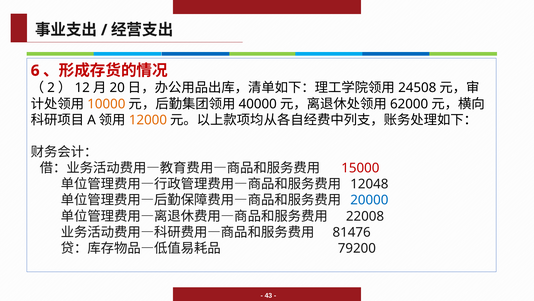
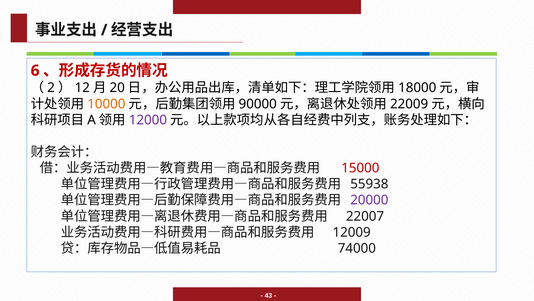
24508: 24508 -> 18000 (417, 88)
40000: 40000 -> 90000 (258, 104)
62000: 62000 -> 22009 (409, 104)
12000 colour: orange -> purple (148, 120)
12048: 12048 -> 55938 (369, 184)
20000 colour: blue -> purple (369, 200)
22008: 22008 -> 22007 (365, 216)
81476: 81476 -> 12009 (352, 232)
79200: 79200 -> 74000 (357, 248)
